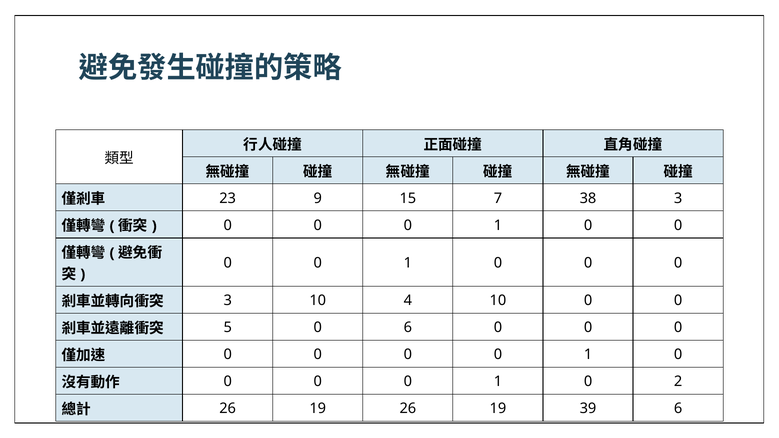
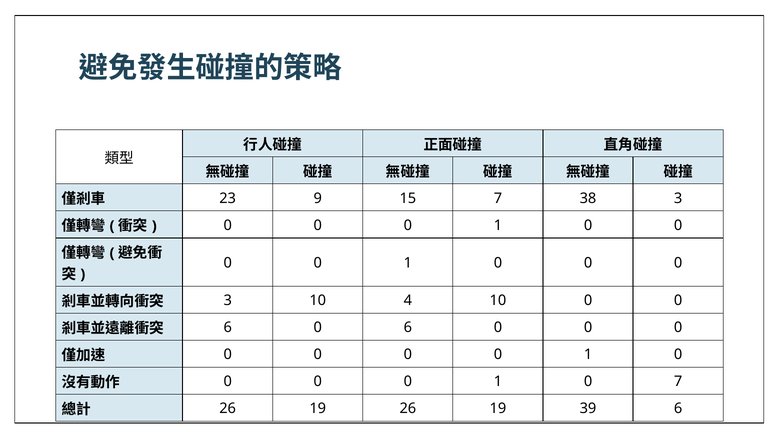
5: 5 -> 6 (228, 328)
0 2: 2 -> 7 (678, 382)
